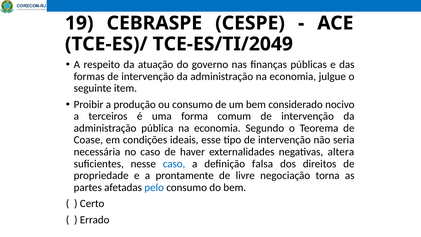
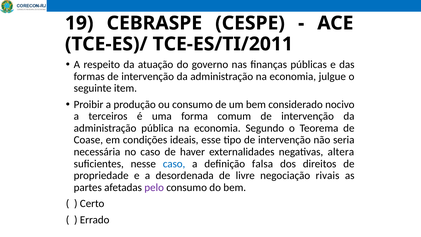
TCE-ES/TI/2049: TCE-ES/TI/2049 -> TCE-ES/TI/2011 (223, 44)
prontamente: prontamente -> desordenada (185, 175)
torna: torna -> rivais (327, 175)
pelo colour: blue -> purple (154, 187)
